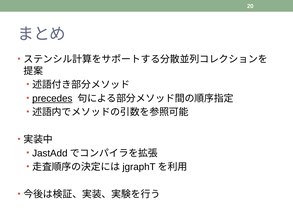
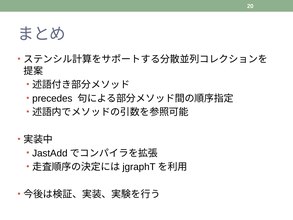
precedes underline: present -> none (52, 98)
